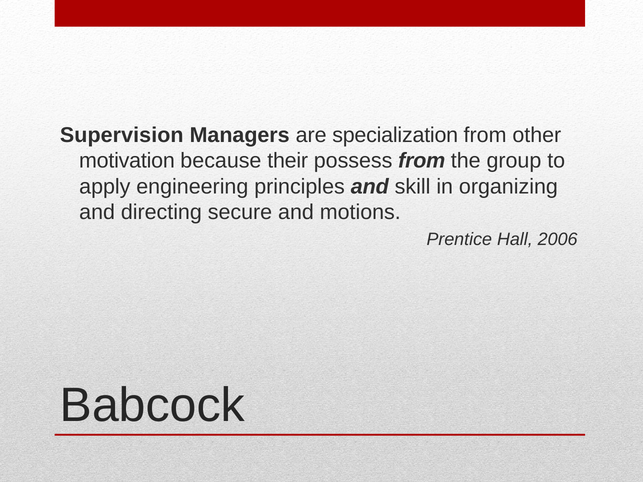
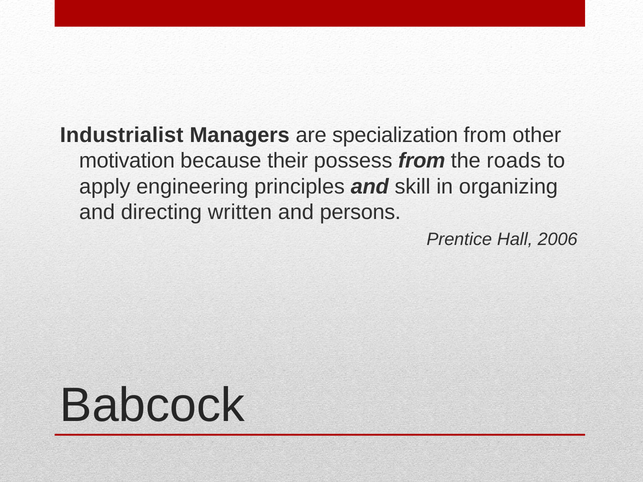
Supervision: Supervision -> Industrialist (122, 135)
group: group -> roads (514, 161)
secure: secure -> written (240, 212)
motions: motions -> persons (360, 212)
